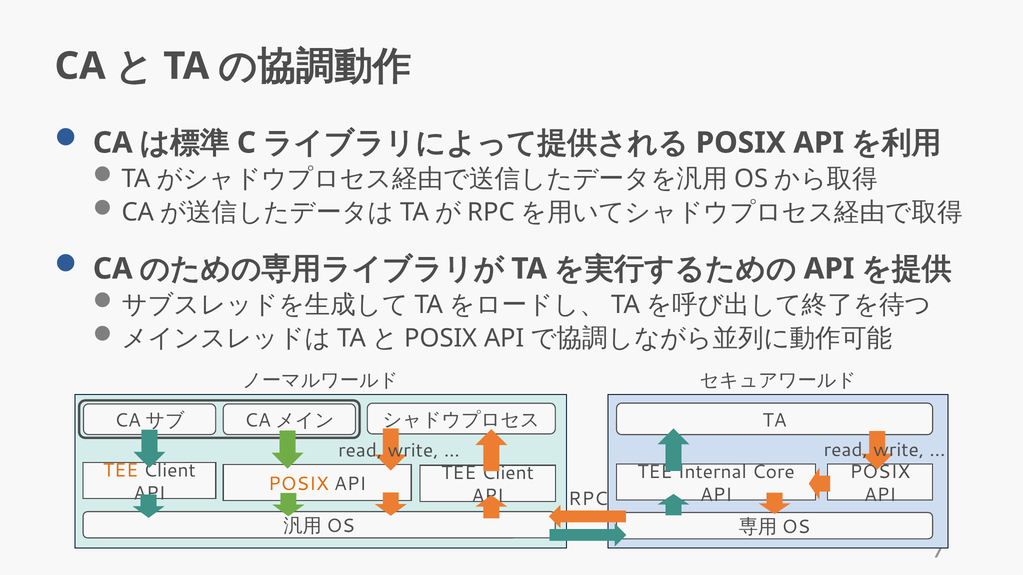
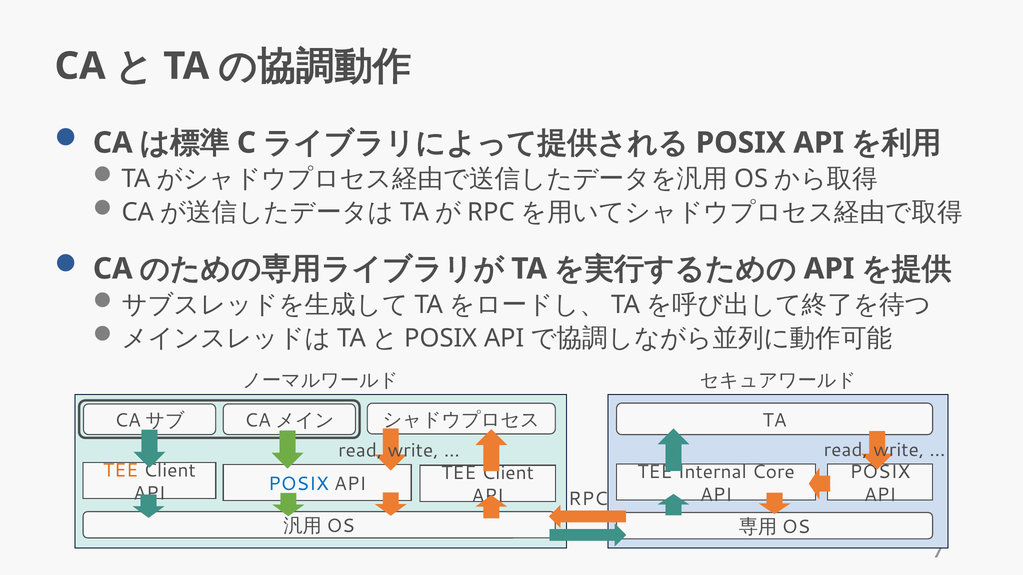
POSIX colour: orange -> blue (298, 484)
